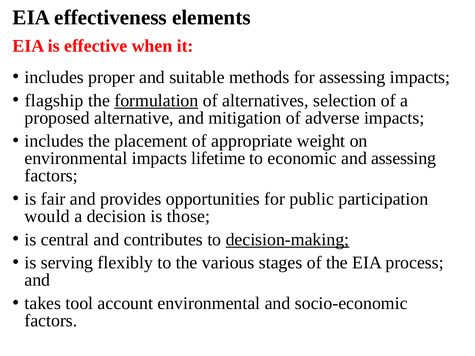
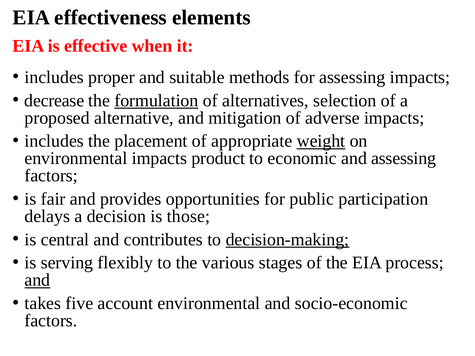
flagship: flagship -> decrease (54, 101)
weight underline: none -> present (321, 141)
lifetime: lifetime -> product (218, 158)
would: would -> delays (47, 216)
and underline: none -> present (37, 280)
tool: tool -> five (79, 304)
